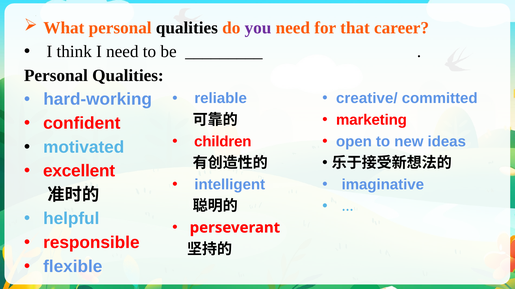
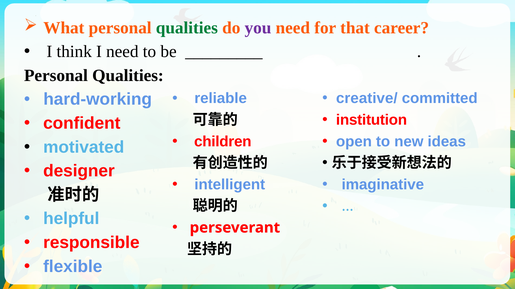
qualities colour: black -> green (187, 28)
marketing: marketing -> institution (371, 120)
excellent: excellent -> designer (79, 171)
